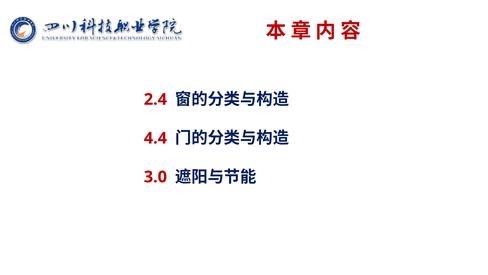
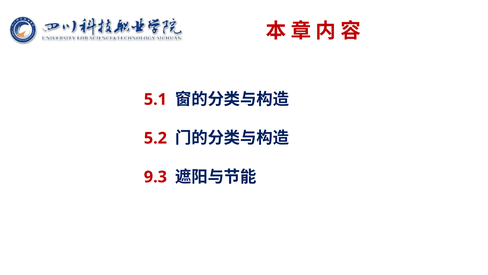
2.4: 2.4 -> 5.1 (155, 99)
4.4: 4.4 -> 5.2 (155, 138)
3.0: 3.0 -> 9.3 (155, 177)
